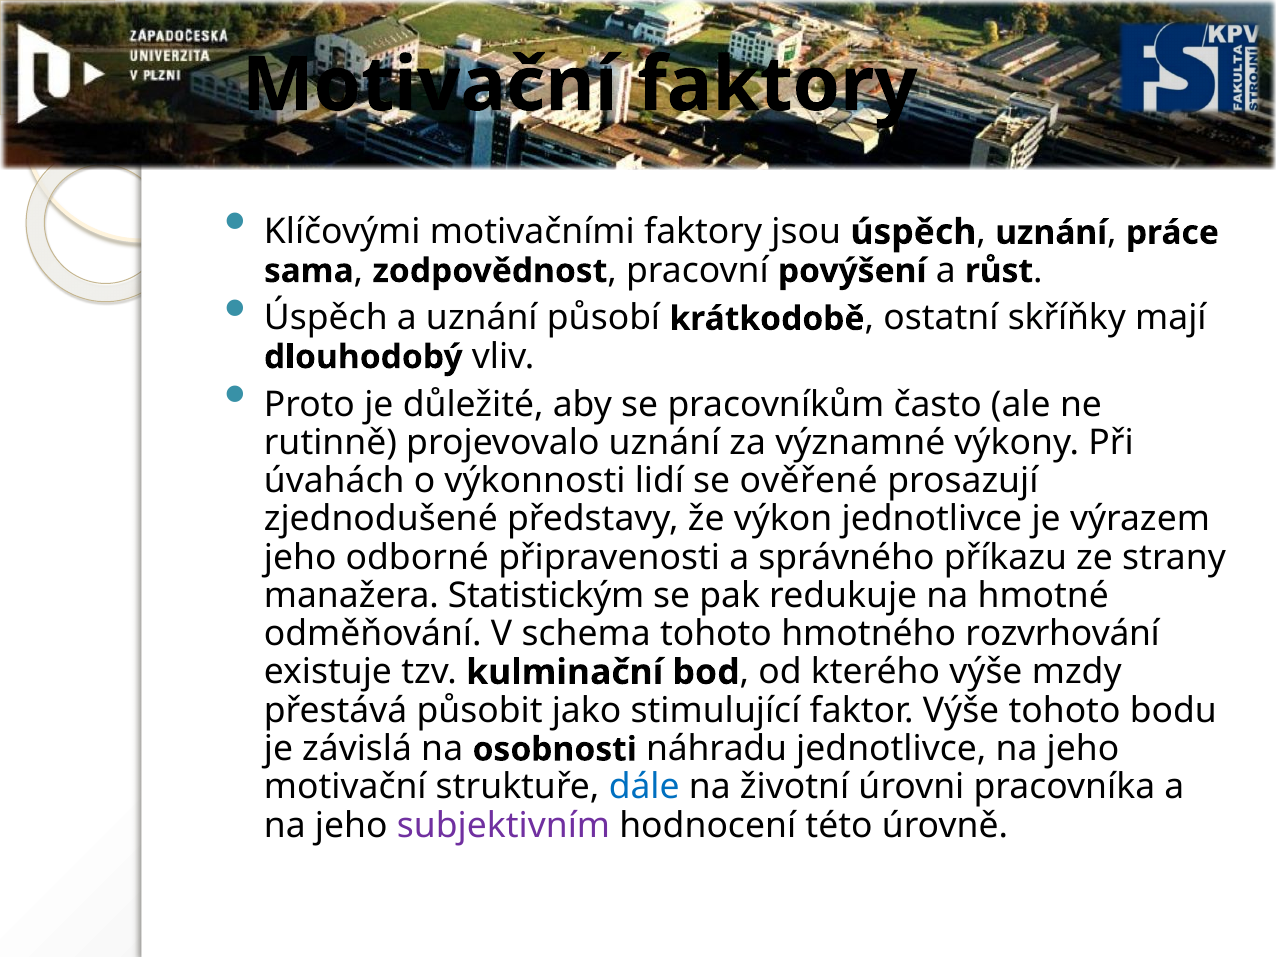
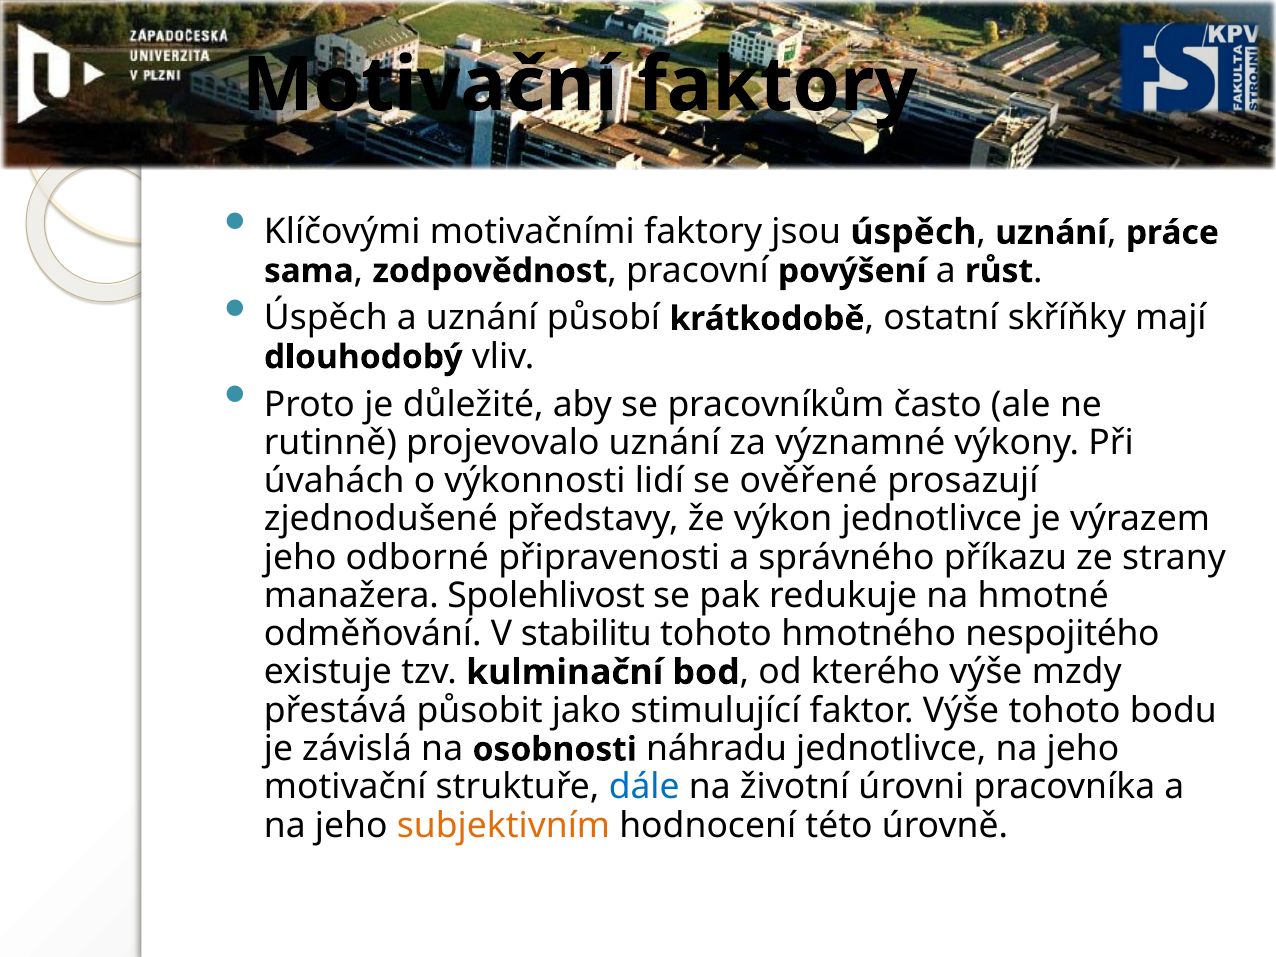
Statistickým: Statistickým -> Spolehlivost (546, 596)
schema: schema -> stabilitu (586, 634)
rozvrhování: rozvrhování -> nespojitého (1063, 634)
subjektivním colour: purple -> orange (503, 825)
